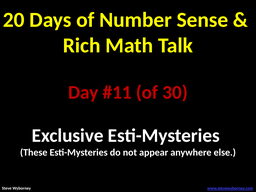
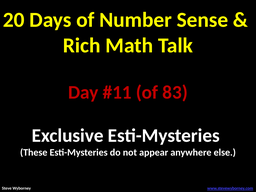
30: 30 -> 83 (175, 92)
